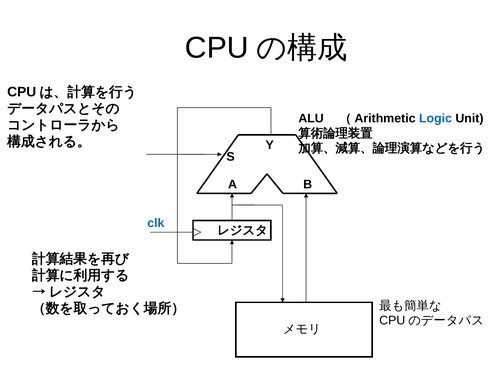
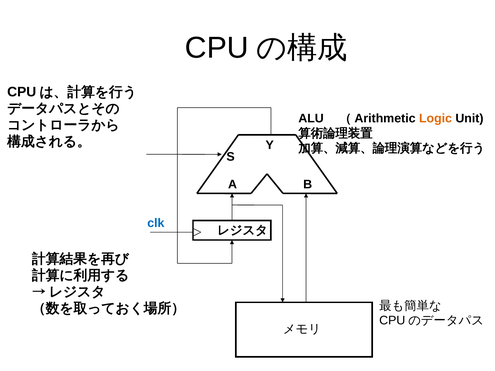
Logic colour: blue -> orange (436, 118)
